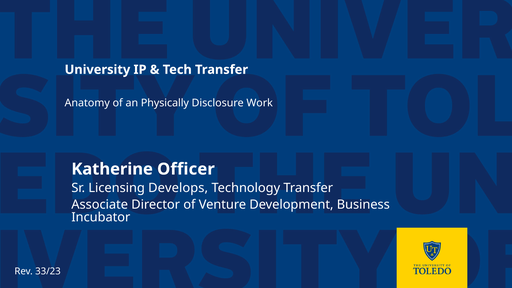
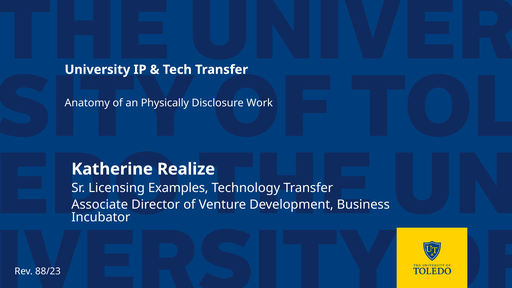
Officer: Officer -> Realize (186, 169)
Develops: Develops -> Examples (178, 188)
33/23: 33/23 -> 88/23 (48, 271)
